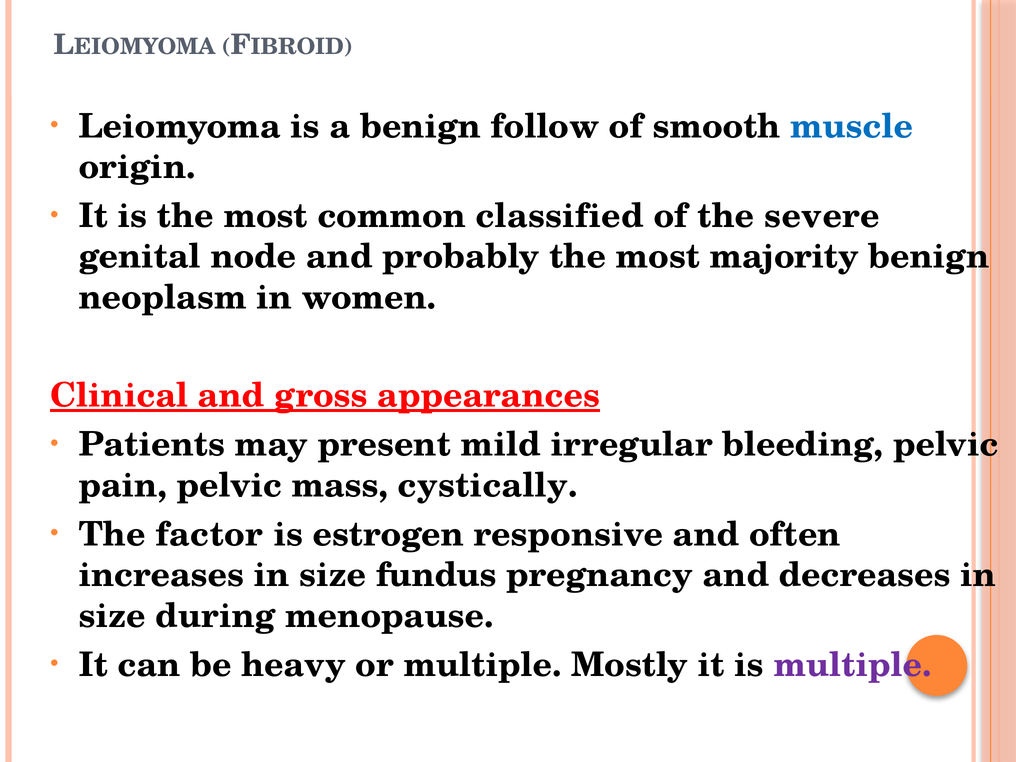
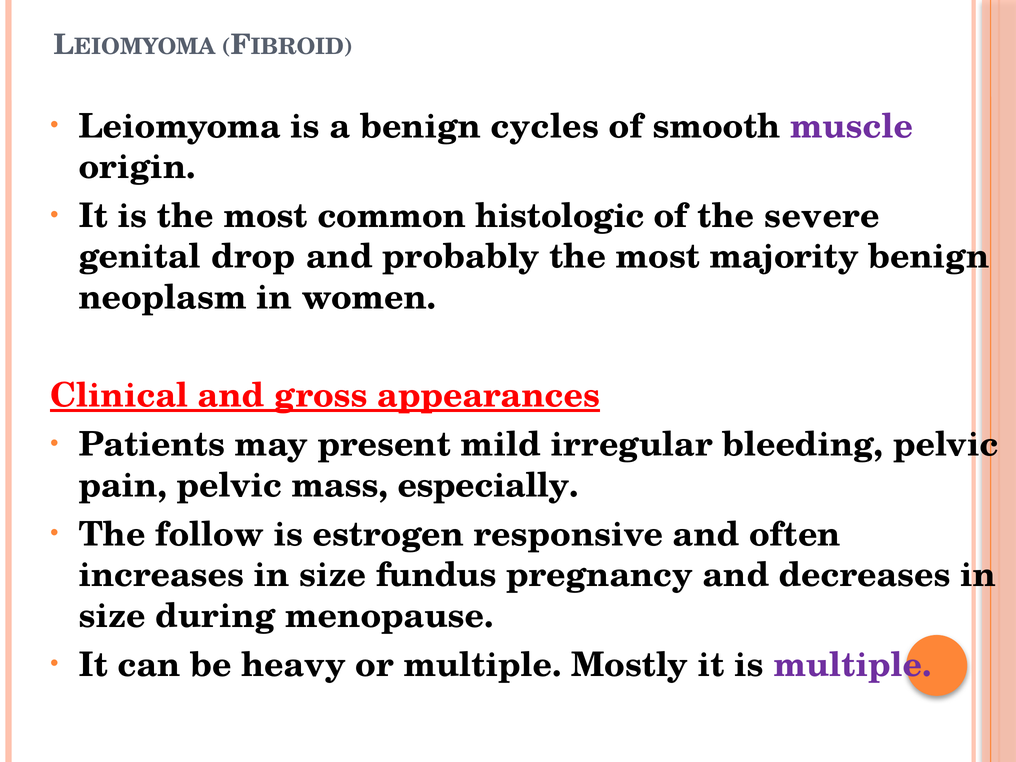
follow: follow -> cycles (545, 126)
muscle colour: blue -> purple (852, 126)
classified: classified -> histologic (560, 216)
node: node -> drop (253, 257)
cystically: cystically -> especially (488, 485)
factor: factor -> follow (210, 535)
